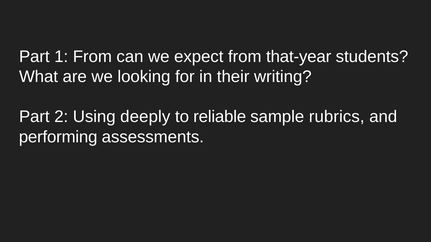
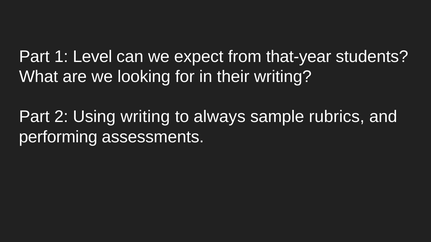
1 From: From -> Level (92, 57)
Using deeply: deeply -> writing (145, 117)
reliable: reliable -> always (220, 117)
